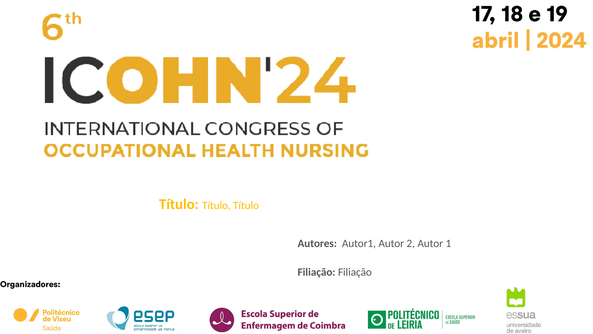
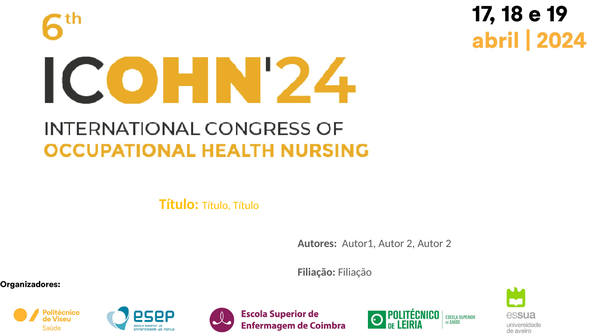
2 Autor 1: 1 -> 2 (448, 243)
